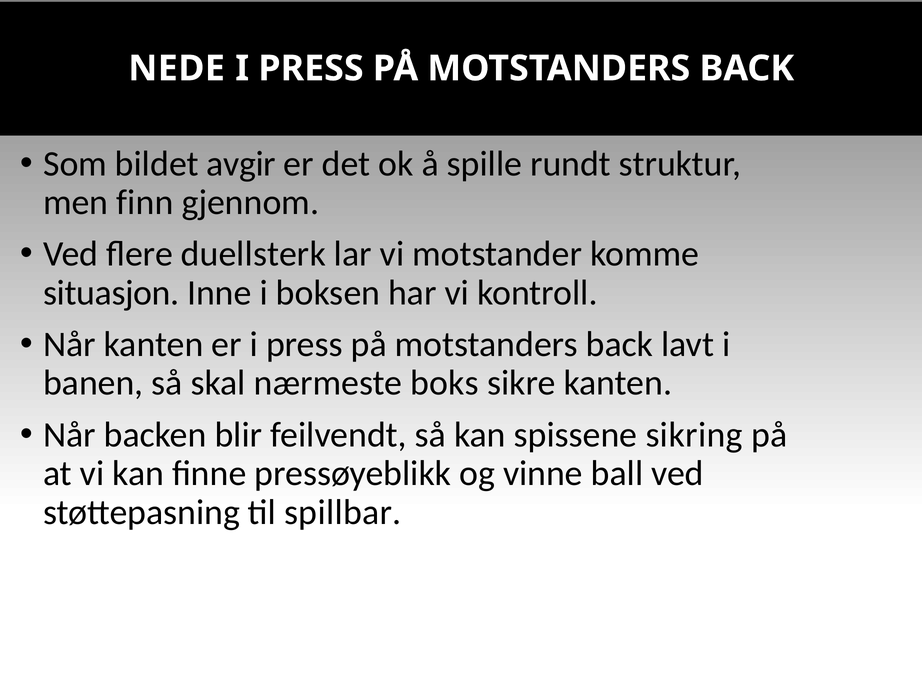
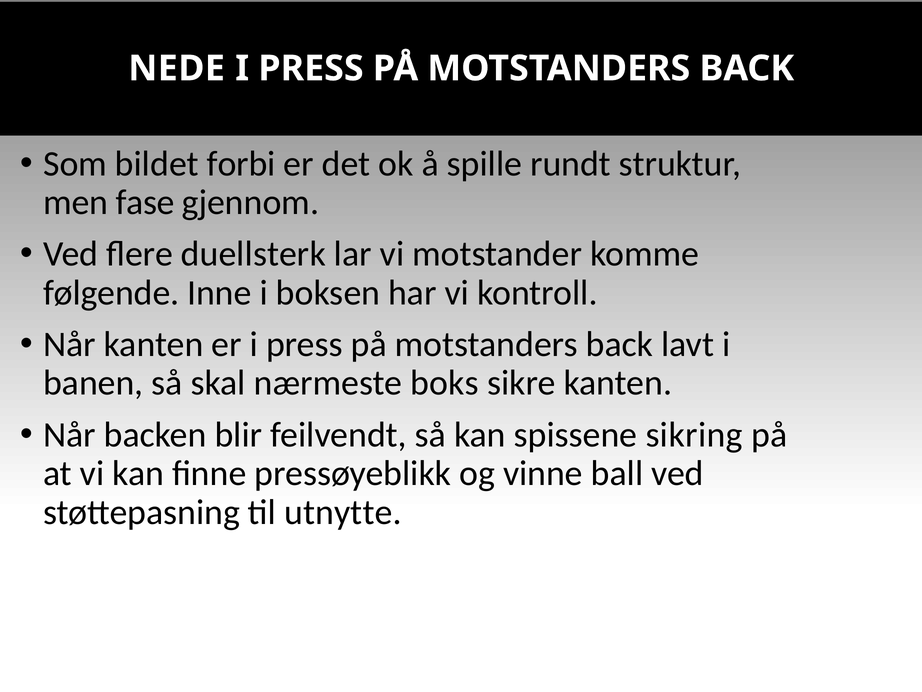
avgir: avgir -> forbi (241, 164)
finn: finn -> fase (145, 202)
situasjon: situasjon -> følgende (111, 293)
spillbar: spillbar -> utnytte (343, 512)
